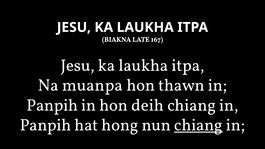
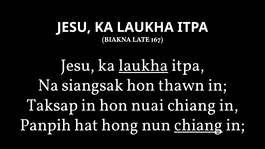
laukha underline: none -> present (143, 65)
muanpa: muanpa -> siangsak (93, 85)
Panpih: Panpih -> Taksap (52, 105)
deih: deih -> nuai (148, 105)
